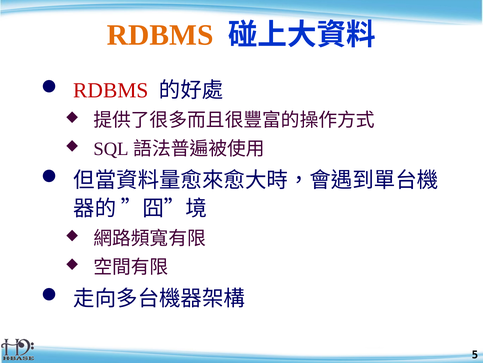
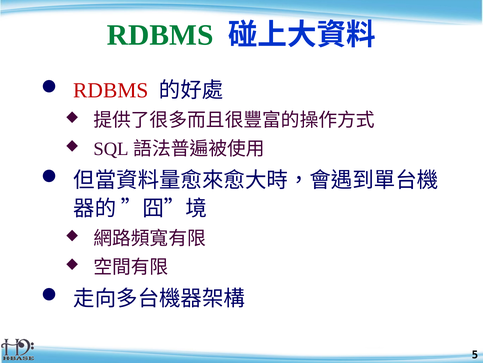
RDBMS colour: orange -> green (160, 35)
